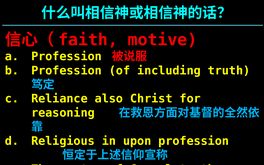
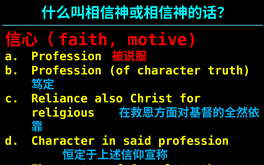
of including: including -> character (169, 71)
reasoning: reasoning -> religious (63, 113)
Religious: Religious -> Character (63, 141)
upon: upon -> said (137, 141)
